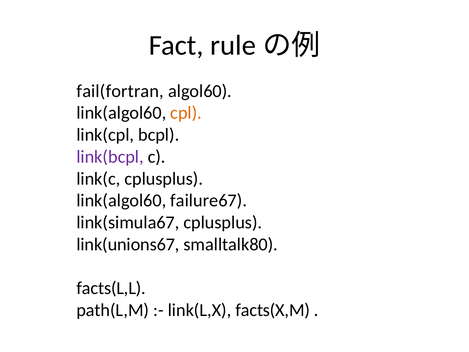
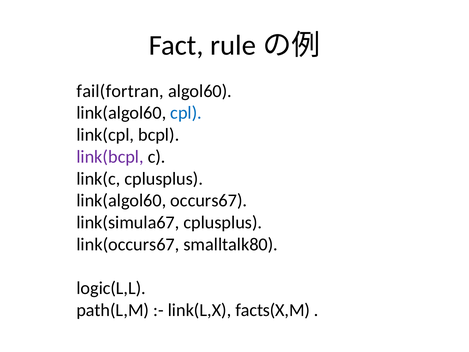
cpl colour: orange -> blue (186, 113)
failure67: failure67 -> occurs67 (209, 200)
link(unions67: link(unions67 -> link(occurs67 (128, 244)
facts(L,L: facts(L,L -> logic(L,L (111, 288)
